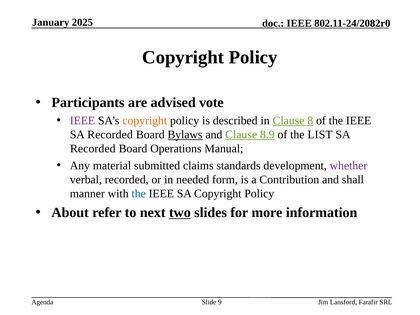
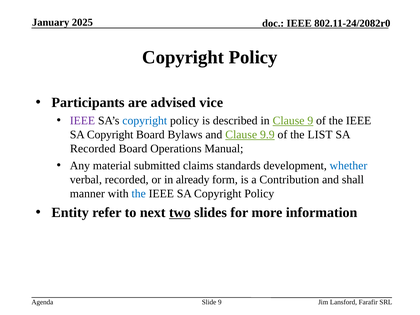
vote: vote -> vice (211, 102)
copyright colour: orange -> blue (145, 121)
Clause 8: 8 -> 9 (310, 121)
Recorded: Recorded -> Copyright (110, 135)
Bylaws underline: present -> none (185, 135)
8.9: 8.9 -> 9.9 (267, 135)
whether colour: purple -> blue (348, 166)
needed: needed -> already (193, 180)
About: About -> Entity (70, 213)
